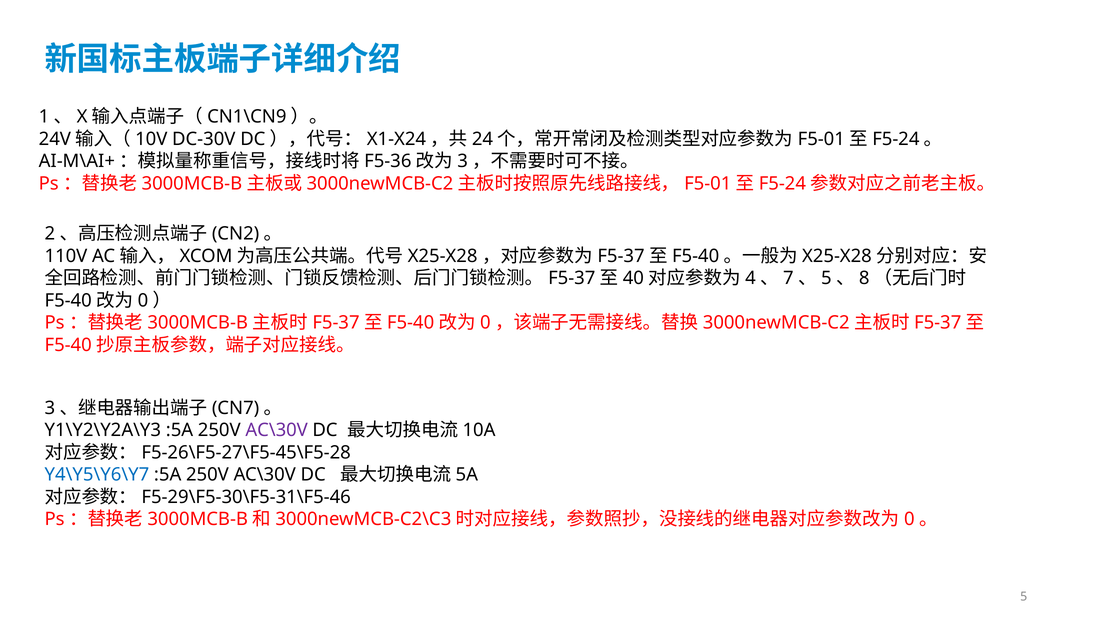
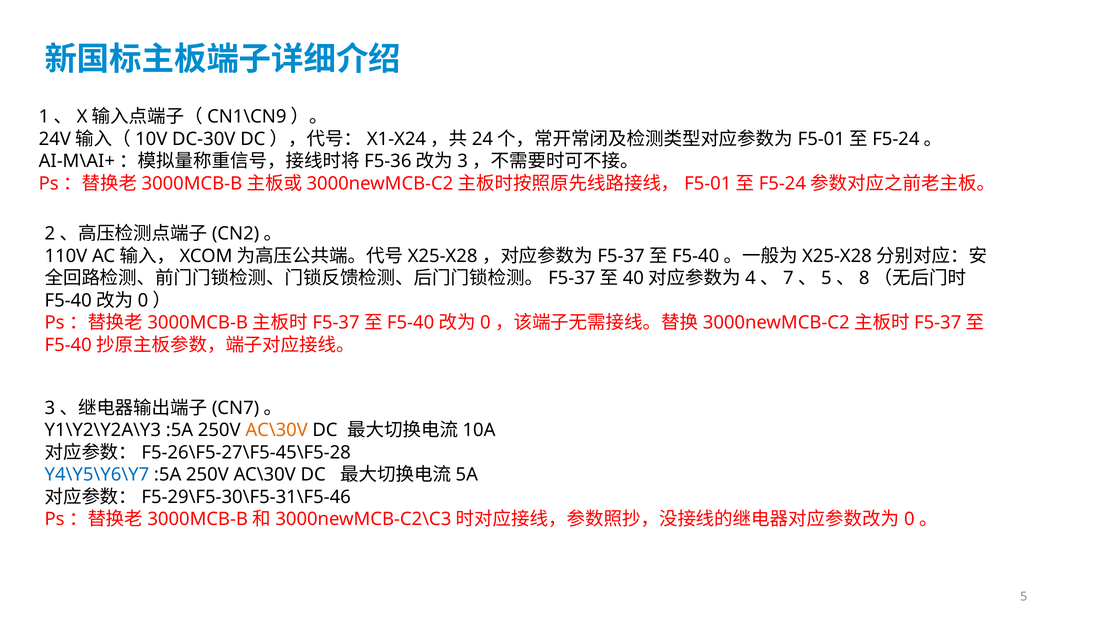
AC\30V colour: purple -> orange (277, 430)
